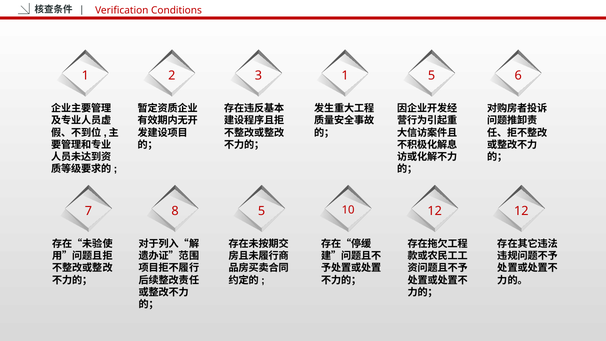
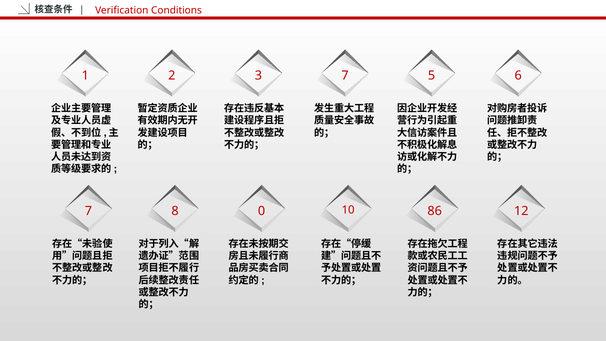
3 1: 1 -> 7 (345, 75)
8 5: 5 -> 0 (262, 211)
10 12: 12 -> 86 (435, 211)
